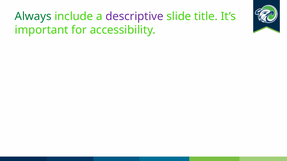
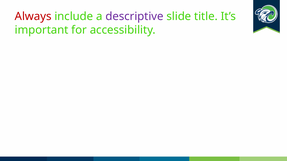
Always colour: green -> red (33, 16)
